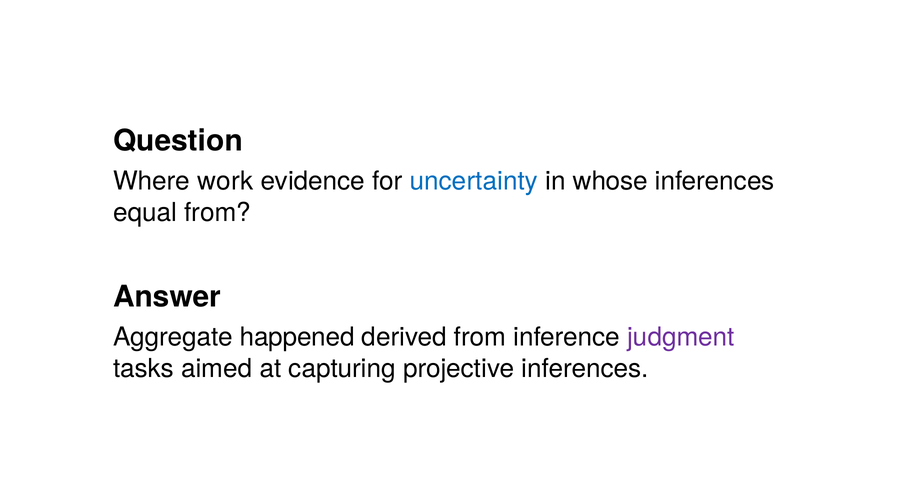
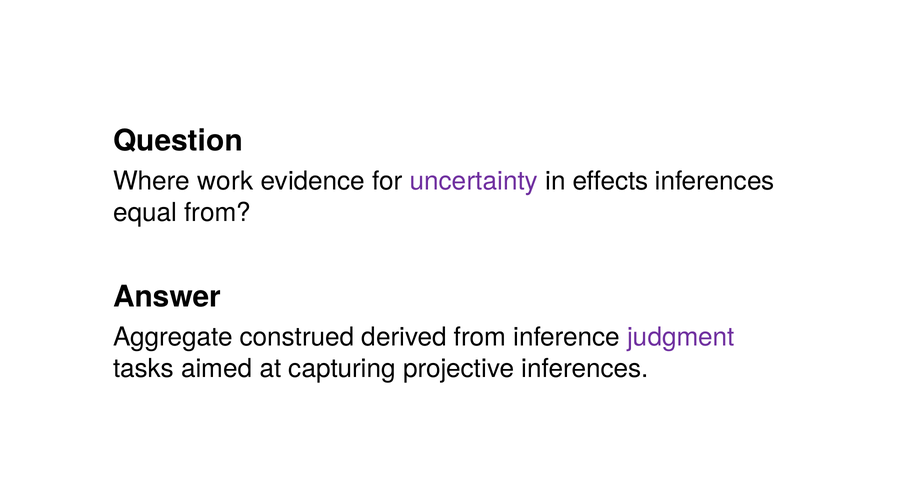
uncertainty colour: blue -> purple (474, 181)
whose: whose -> effects (610, 181)
happened: happened -> construed (297, 338)
